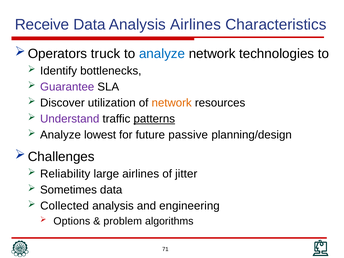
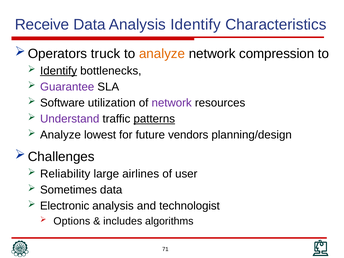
Analysis Airlines: Airlines -> Identify (195, 25)
analyze colour: blue -> orange (162, 54)
technologies: technologies -> compression (277, 54)
Identify underline: none -> present (59, 71)
Discover: Discover -> Software (62, 103)
network colour: orange -> purple (172, 103)
passive: passive -> vendors (188, 135)
jitter: jitter -> user (186, 174)
Collected: Collected -> Electronic (65, 206)
engineering: engineering -> technologist (190, 206)
problem: problem -> includes (123, 221)
